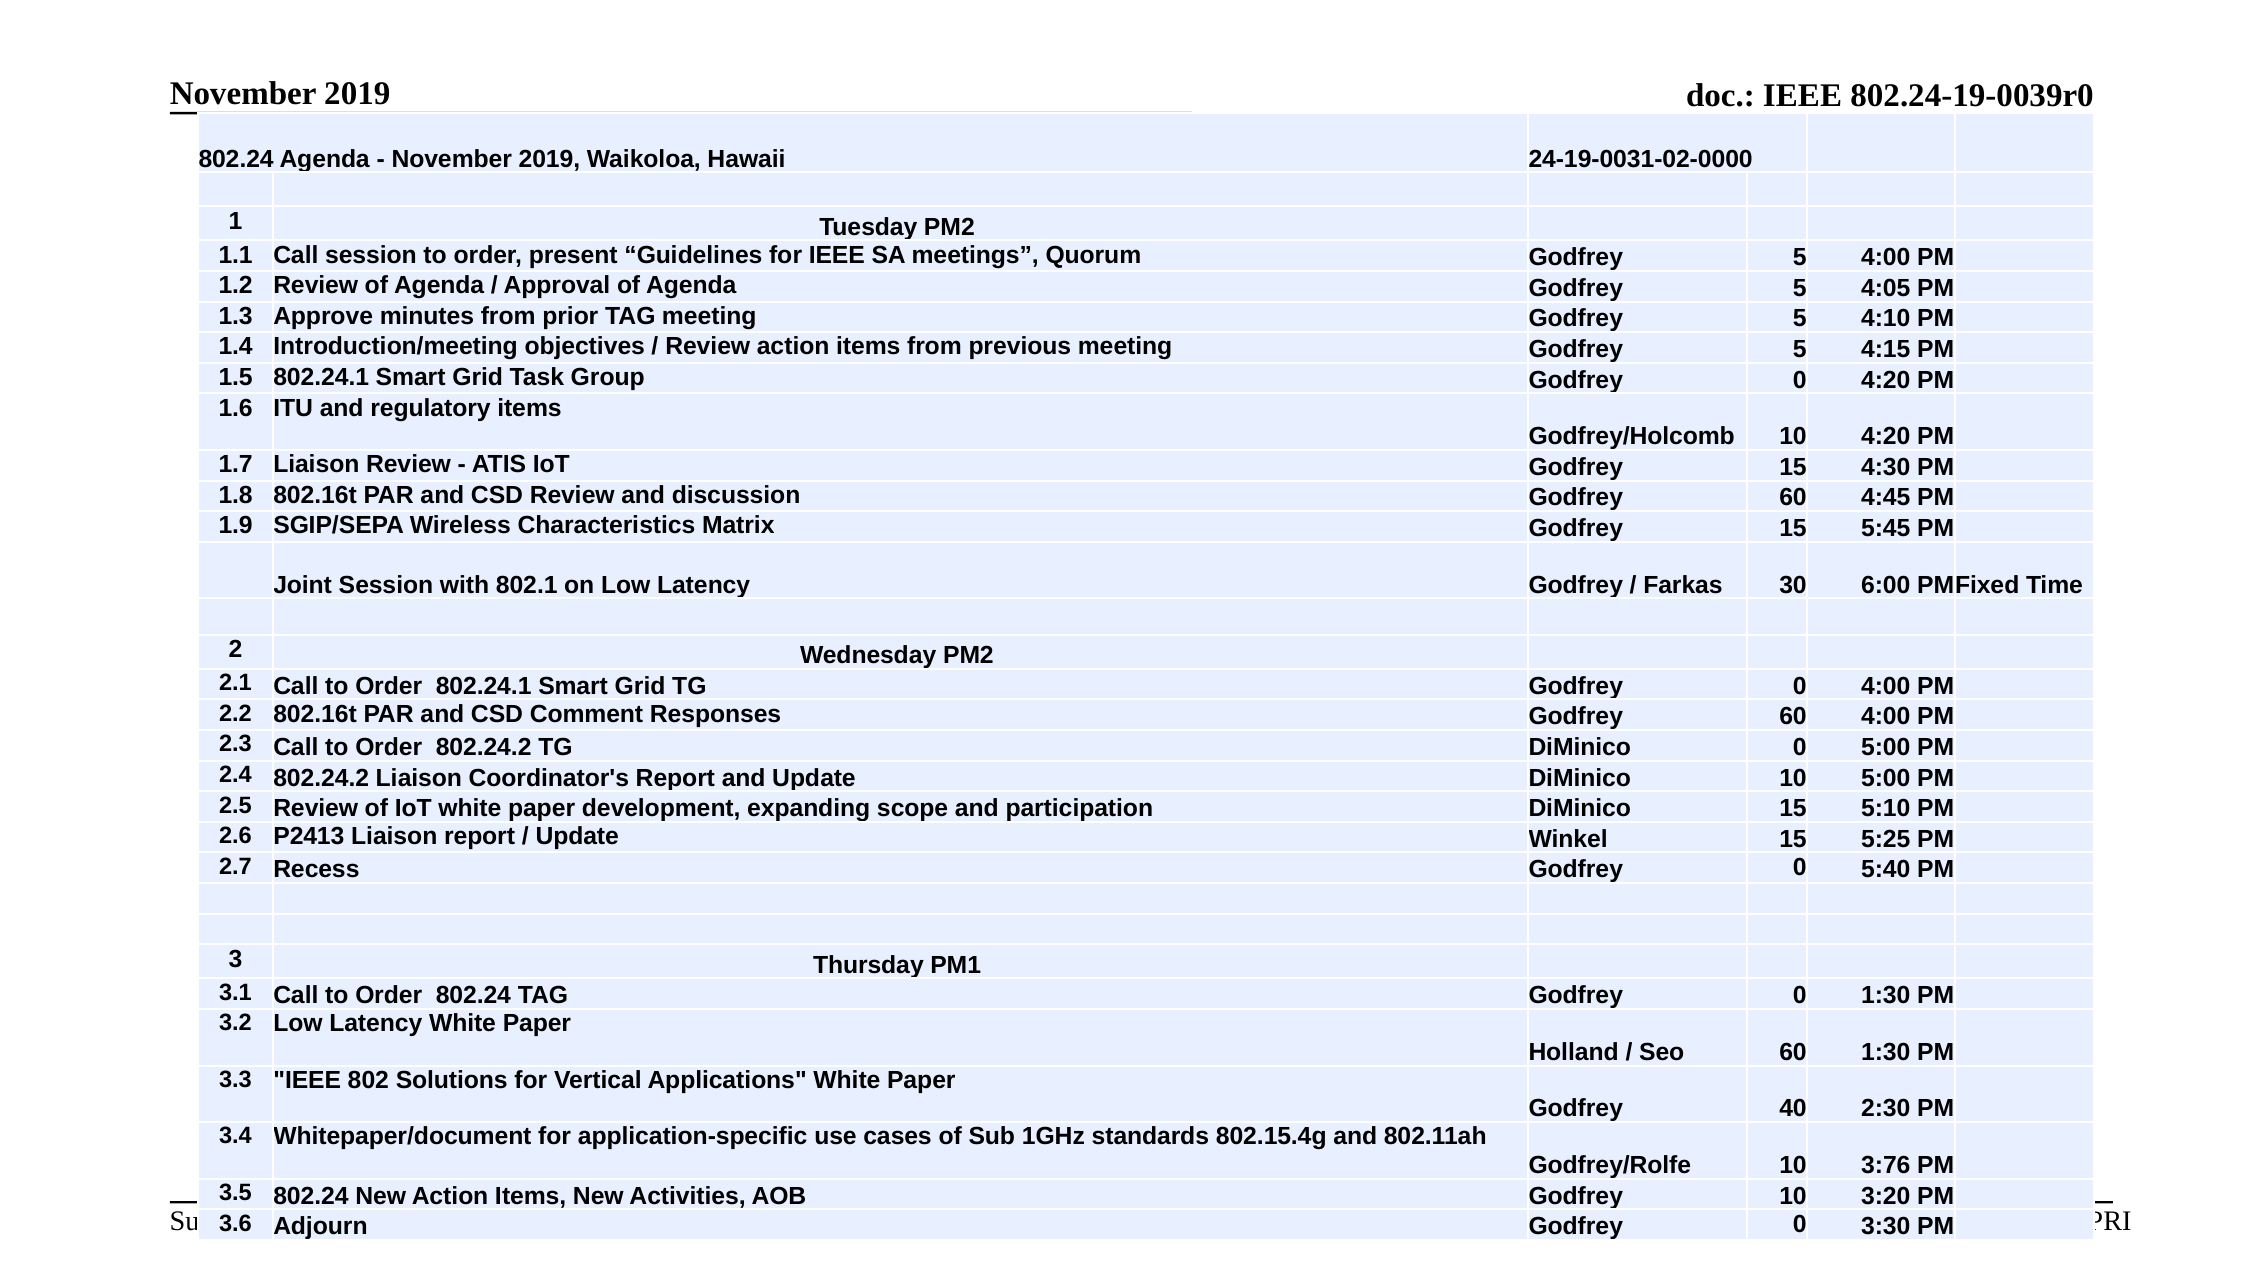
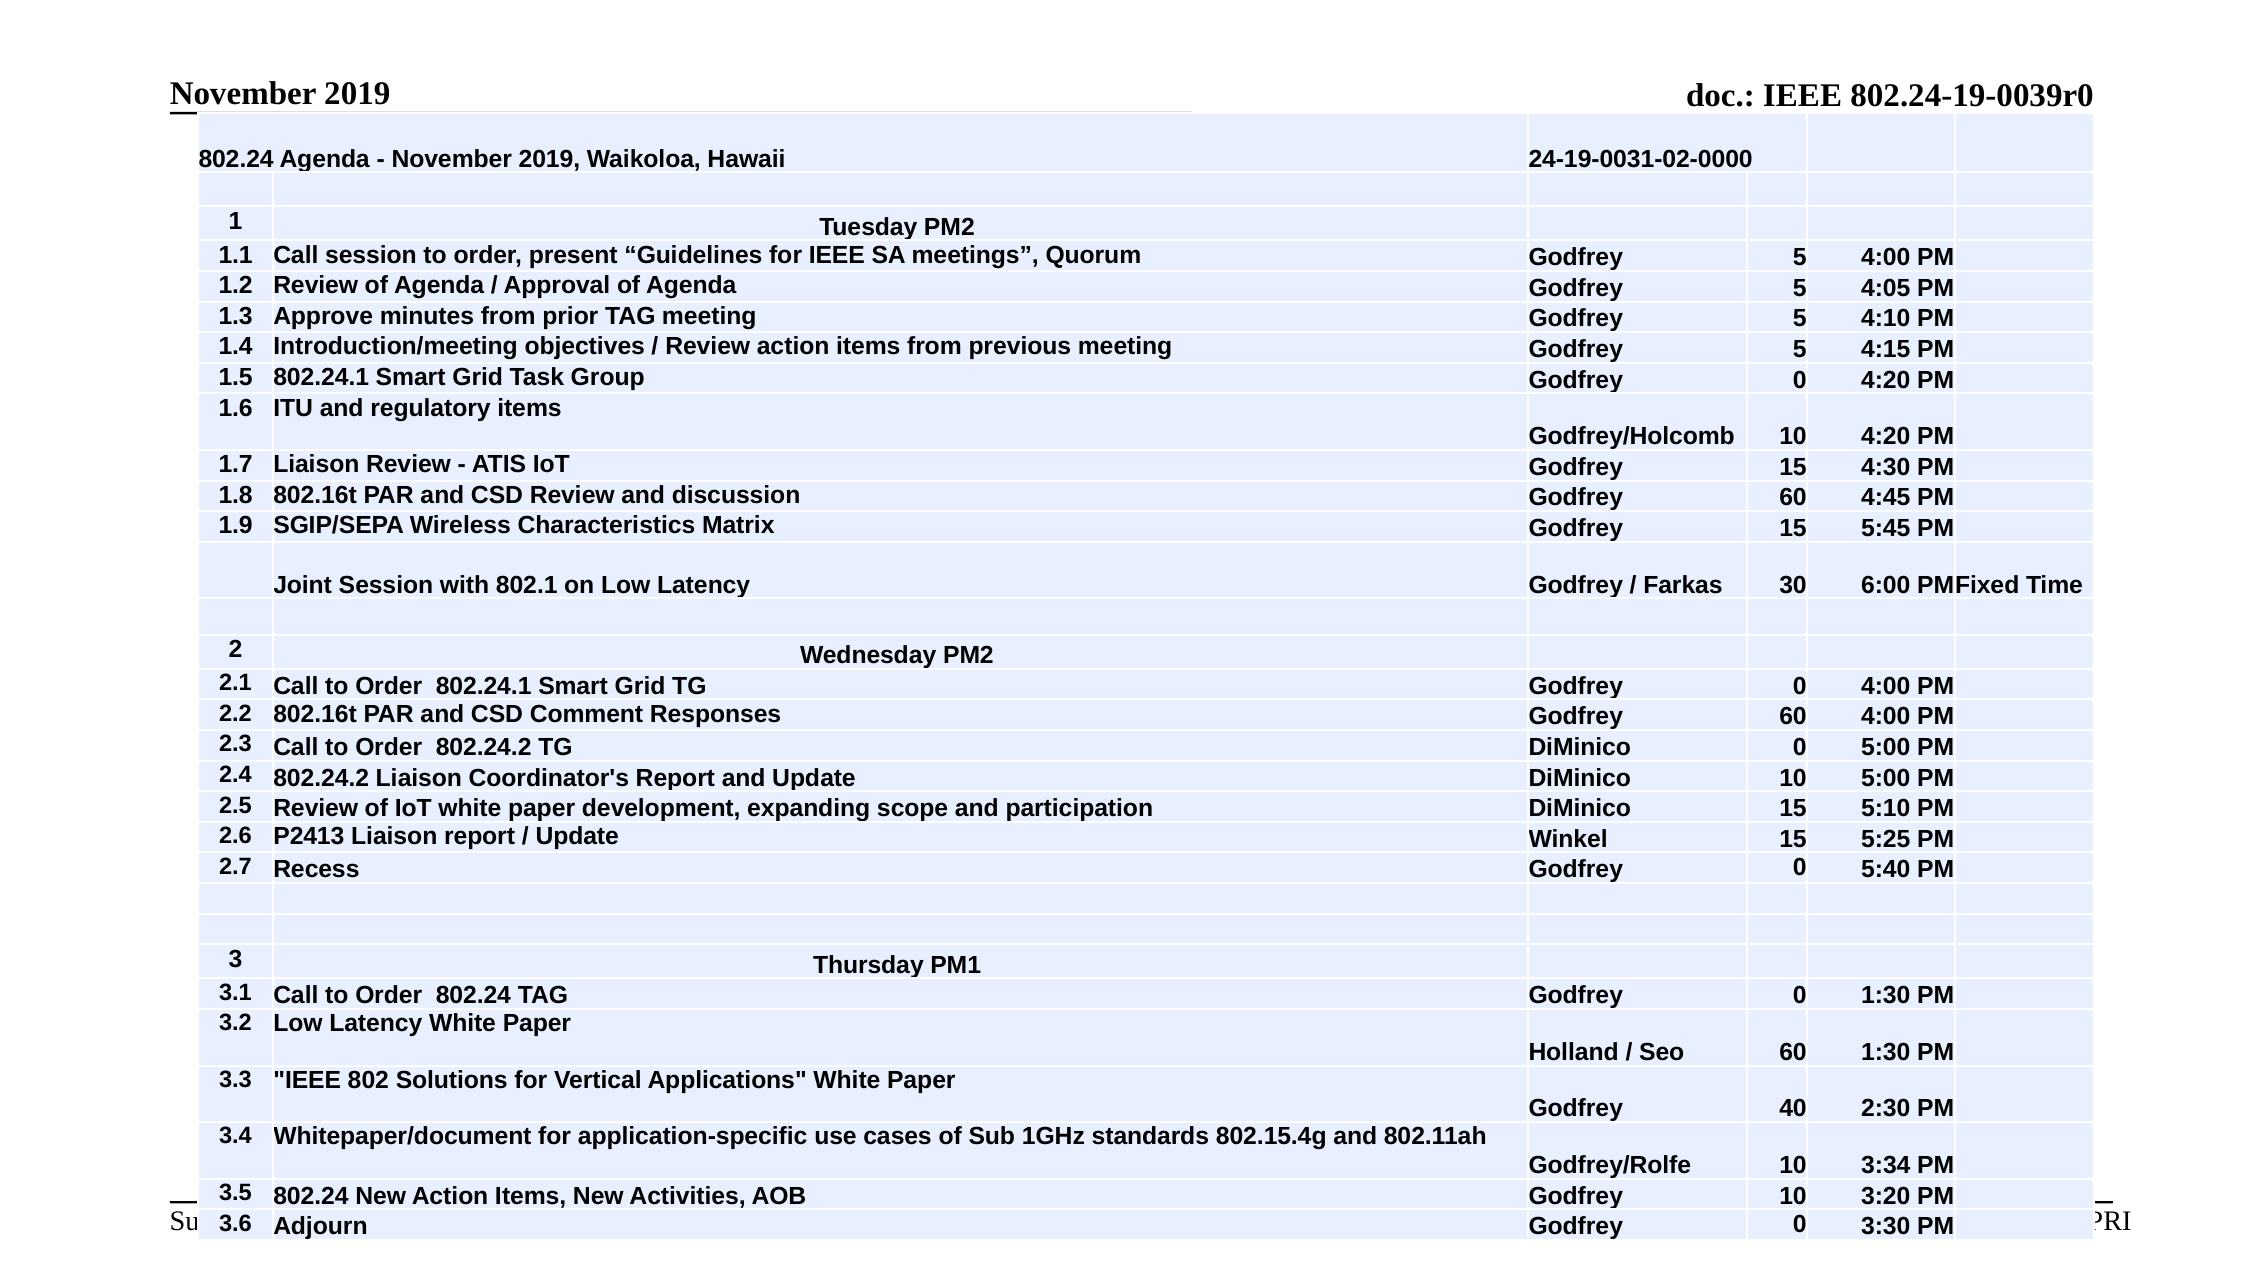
3:76: 3:76 -> 3:34 (1886, 1166)
